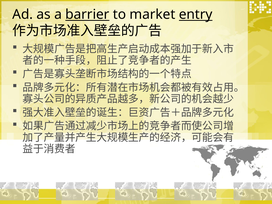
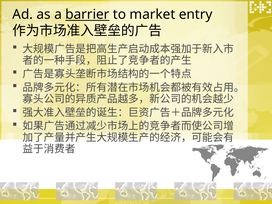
entry underline: present -> none (196, 14)
